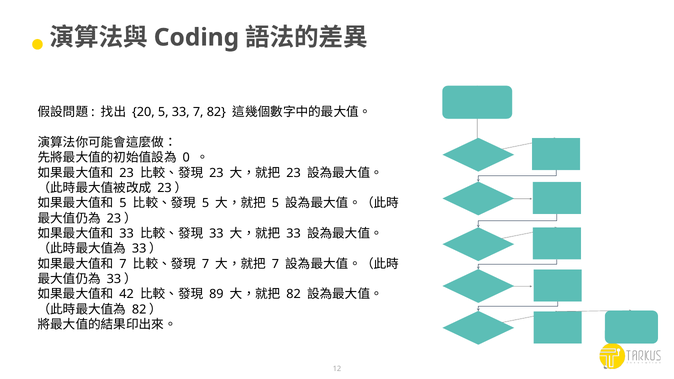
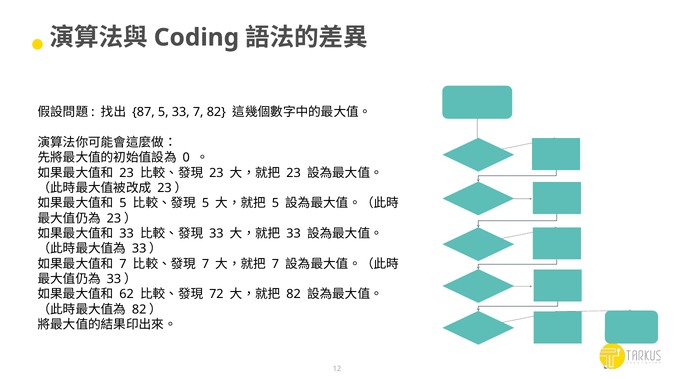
20: 20 -> 87 (143, 112)
42: 42 -> 62 (127, 294)
89: 89 -> 72 (216, 294)
